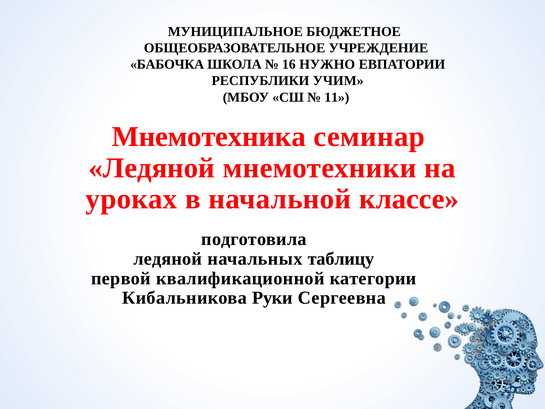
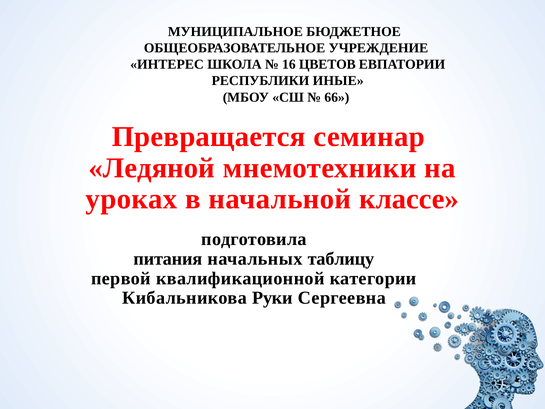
БАБОЧКА: БАБОЧКА -> ИНТЕРЕС (167, 64)
НУЖНО: НУЖНО -> ЦВЕТОВ (327, 64)
УЧИМ: УЧИМ -> ИНЫЕ (338, 81)
11: 11 -> 66 (337, 97)
Мнемотехника: Мнемотехника -> Превращается (209, 137)
ледяной: ледяной -> питания (168, 259)
